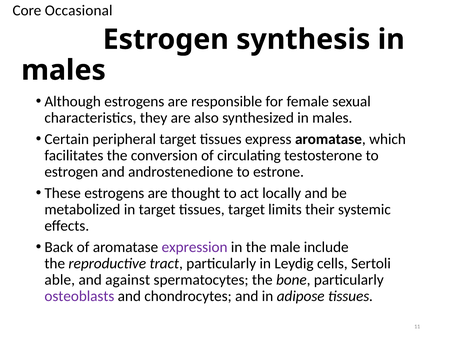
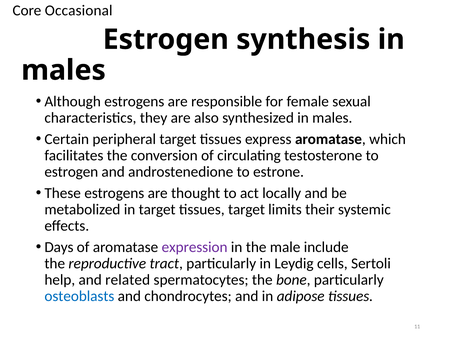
Back: Back -> Days (59, 247)
able: able -> help (60, 280)
against: against -> related (128, 280)
osteoblasts colour: purple -> blue (79, 296)
